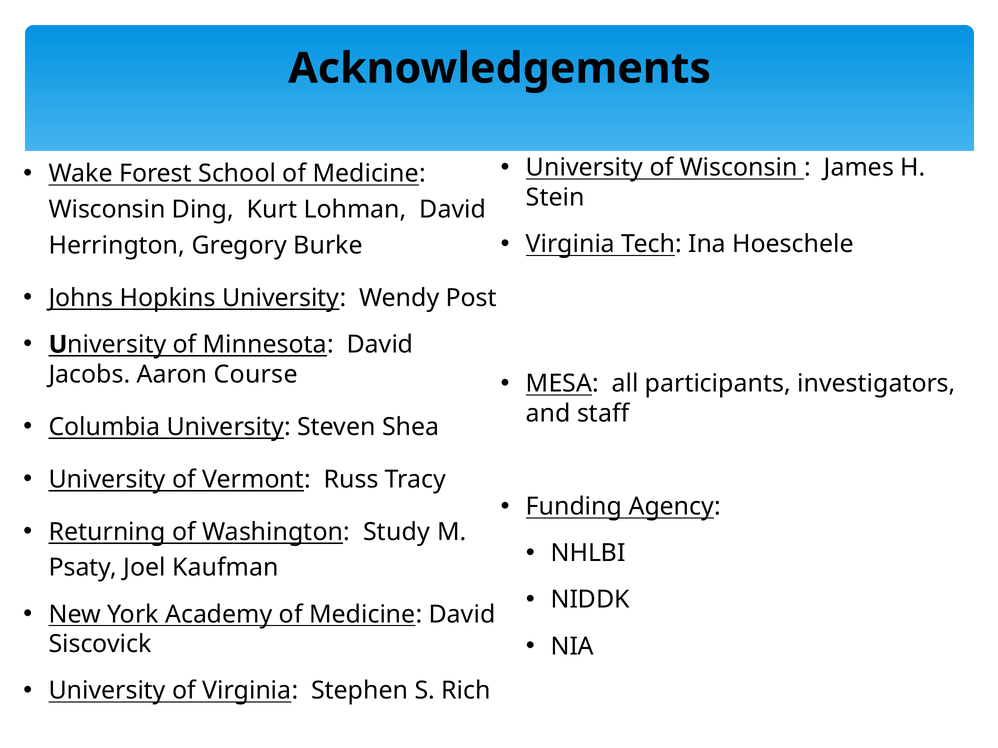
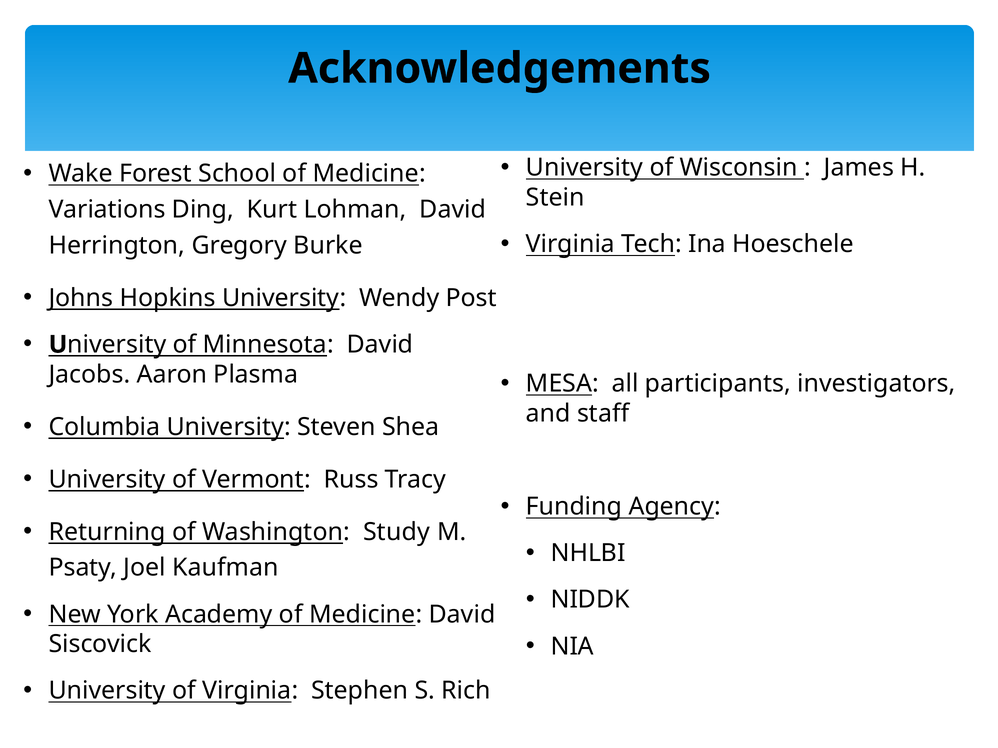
Wisconsin: Wisconsin -> Variations (107, 210)
Course: Course -> Plasma (256, 375)
